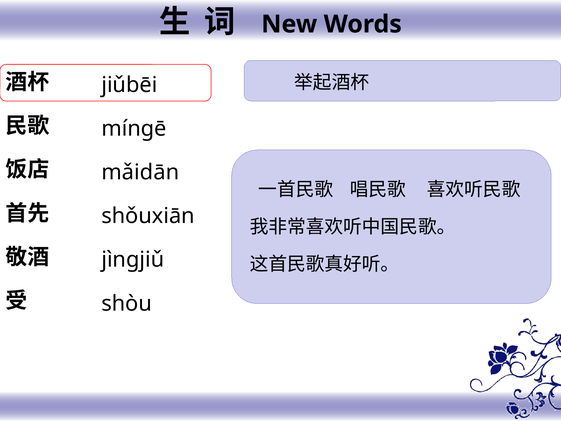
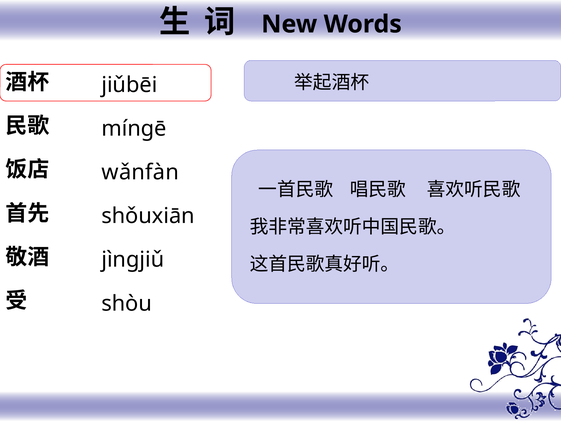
mǎidān: mǎidān -> wǎnfàn (140, 172)
